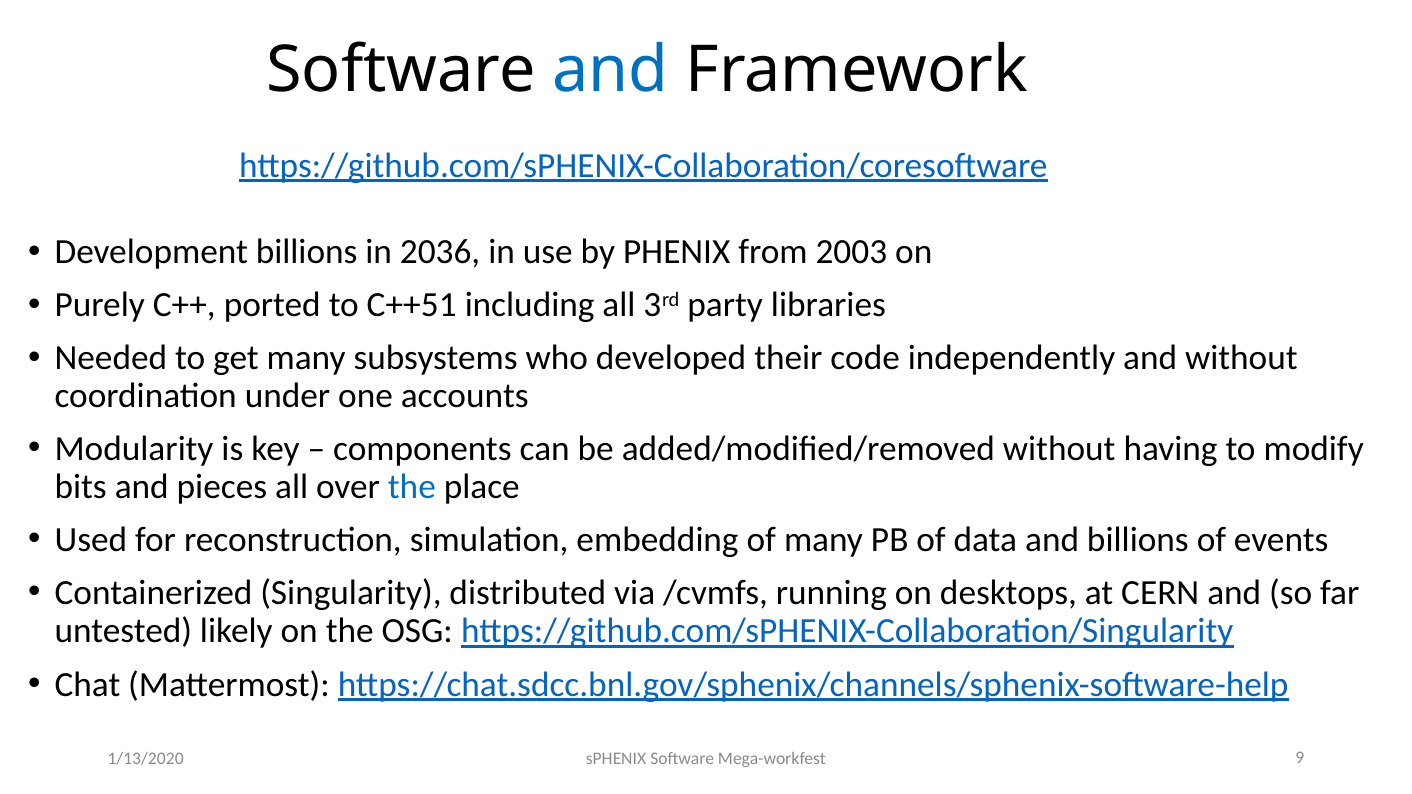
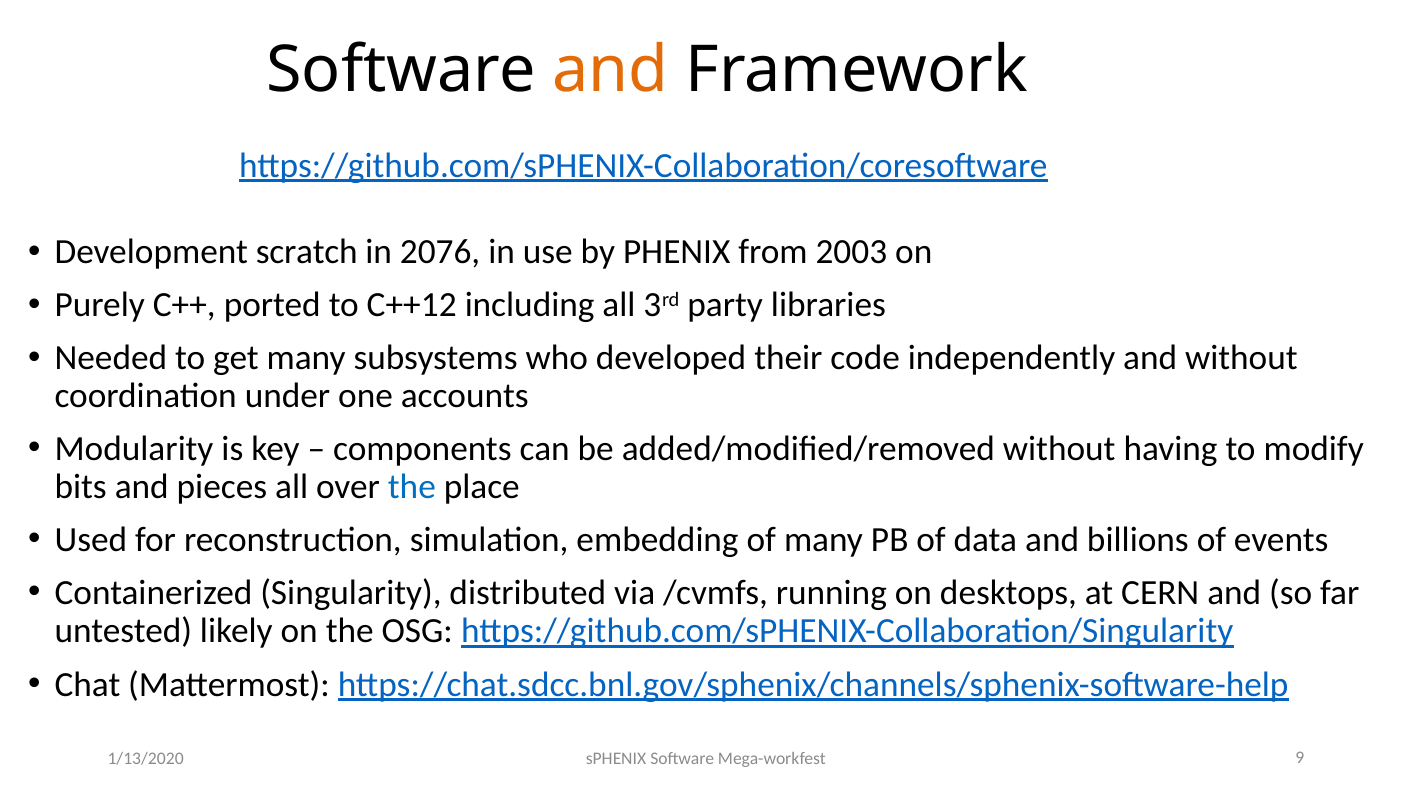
and colour: blue -> orange (611, 70)
Development billions: billions -> scratch (307, 252)
2036: 2036 -> 2076 (440, 252)
C++51: C++51 -> C++12 (412, 305)
